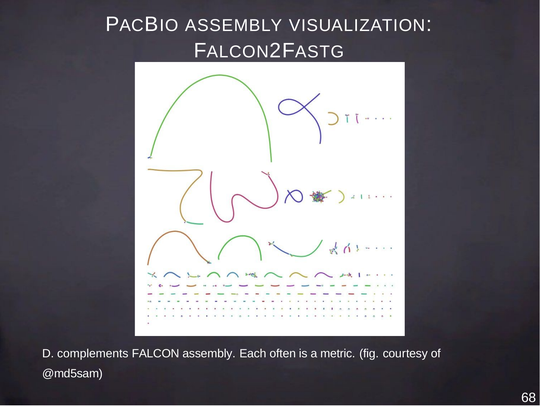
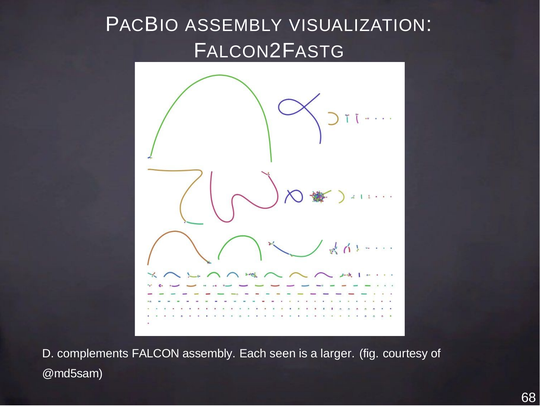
often: often -> seen (283, 353)
metric: metric -> larger (338, 353)
